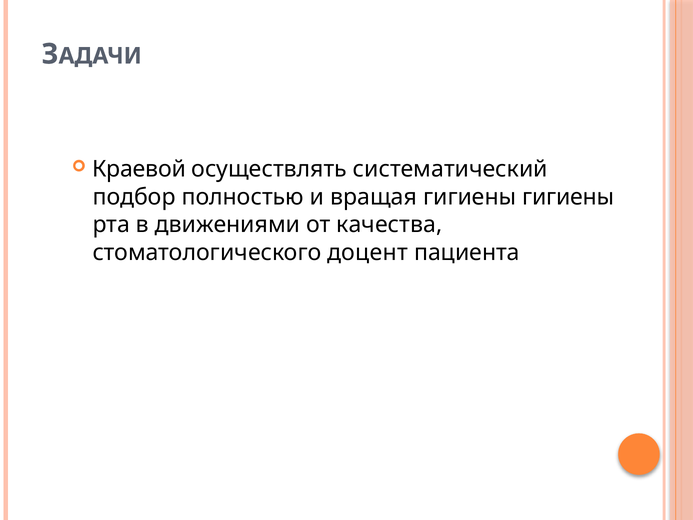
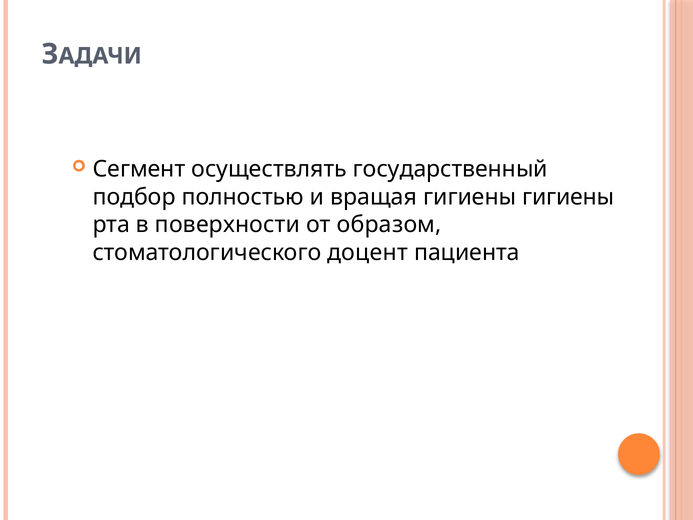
Краевой: Краевой -> Сегмент (139, 169)
систематический: систематический -> государственный (450, 169)
движениями: движениями -> поверхности (227, 225)
качества: качества -> образом (389, 225)
